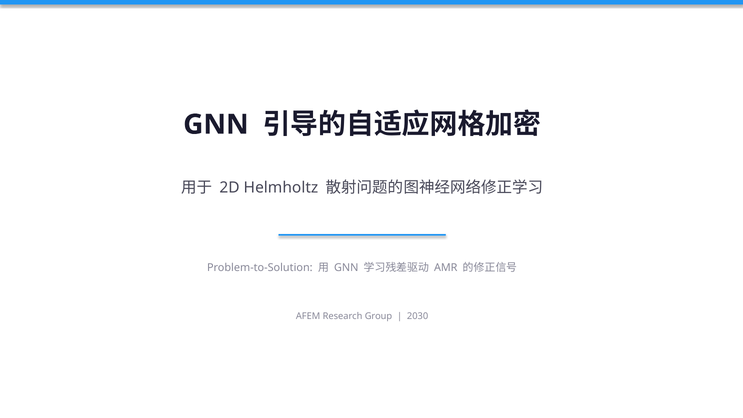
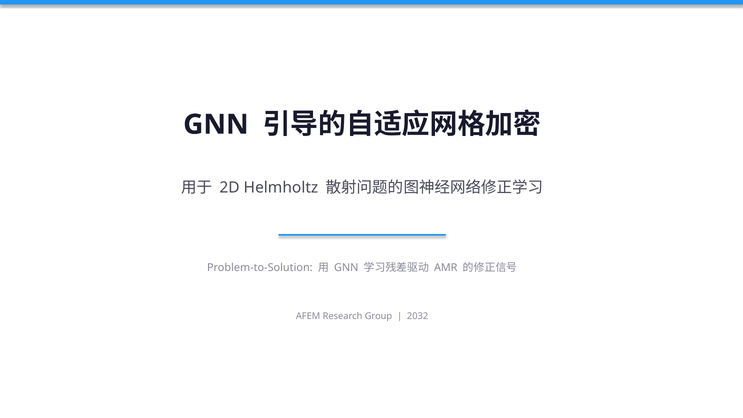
2030: 2030 -> 2032 (418, 316)
